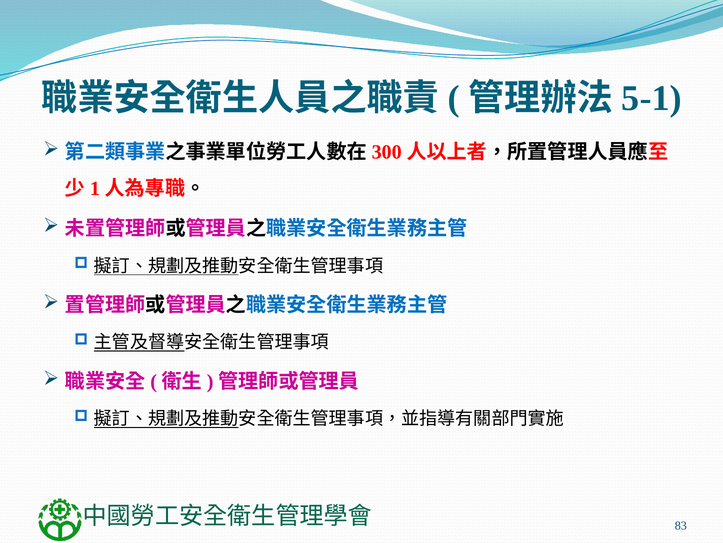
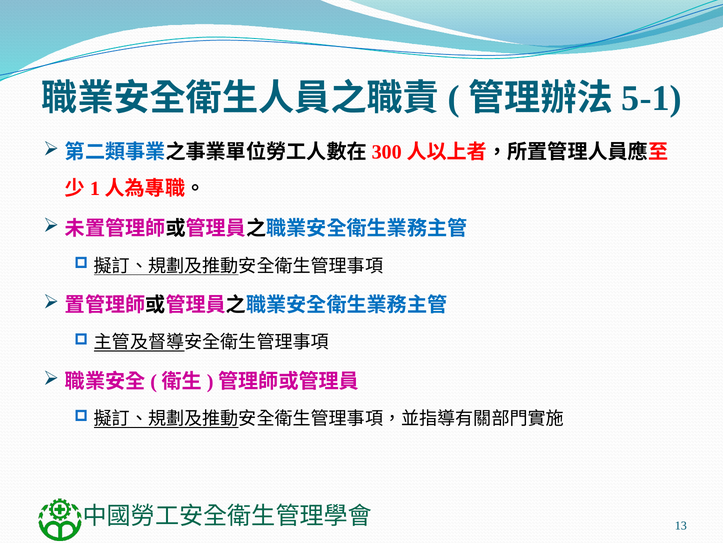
83: 83 -> 13 (681, 525)
